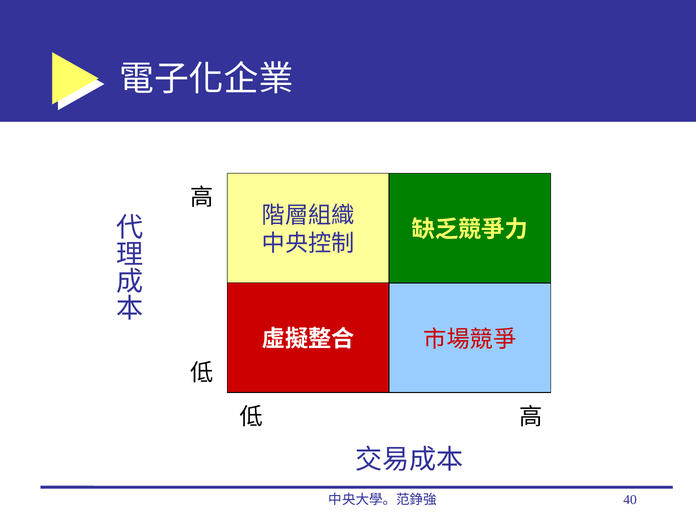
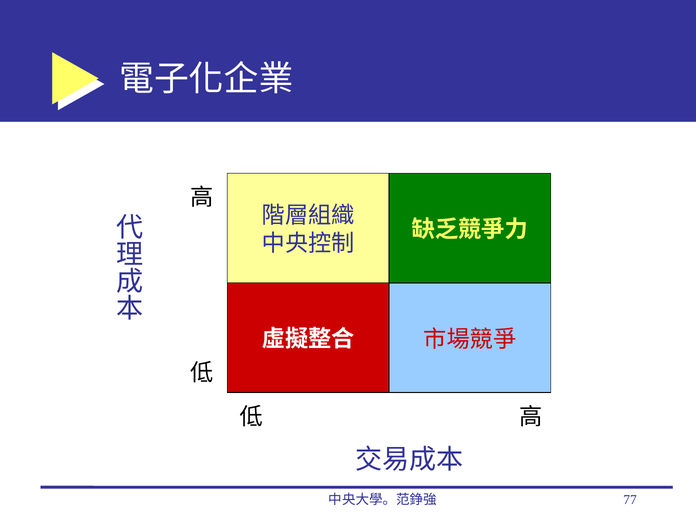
40: 40 -> 77 (630, 500)
